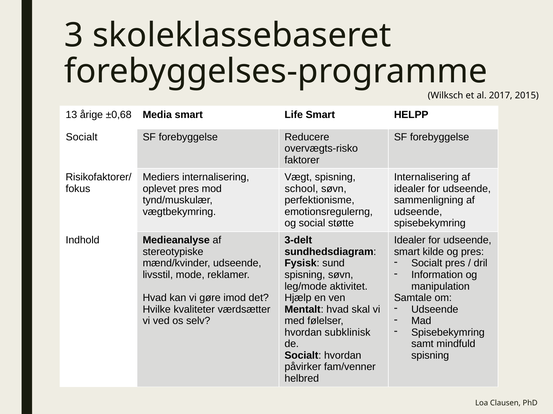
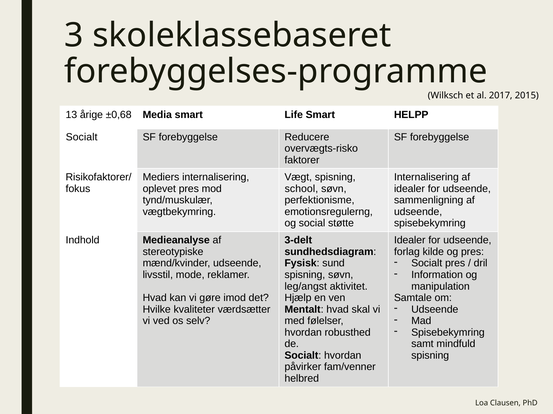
smart: smart -> forlag (407, 252)
leg/mode: leg/mode -> leg/angst (306, 287)
subklinisk: subklinisk -> robusthed (348, 333)
